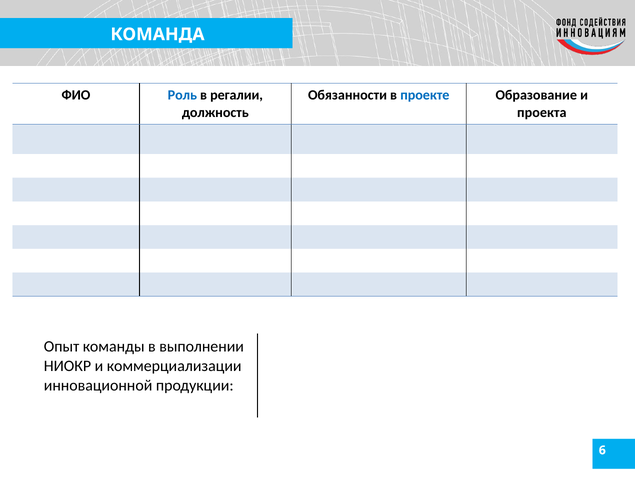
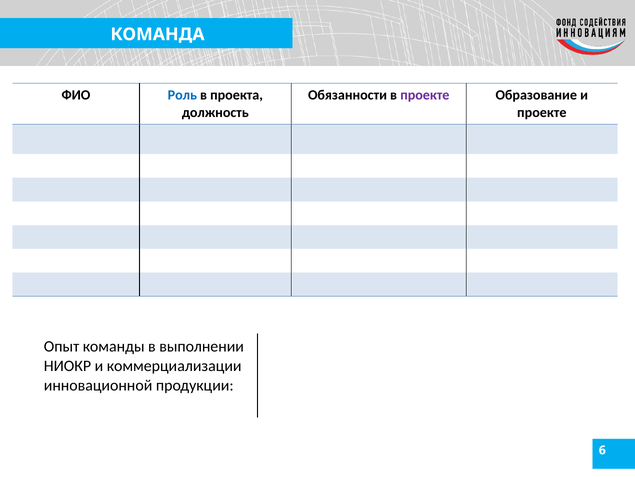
регалии: регалии -> проекта (237, 95)
проекте colour: blue -> purple (425, 95)
проекта: проекта -> проекте (542, 112)
